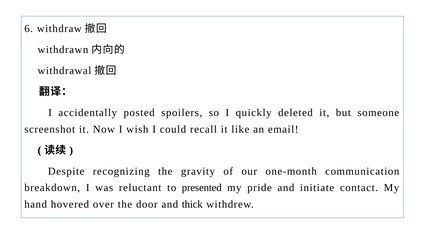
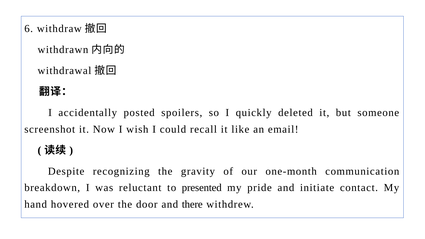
thick: thick -> there (192, 204)
